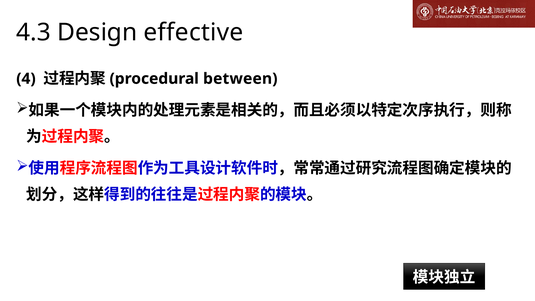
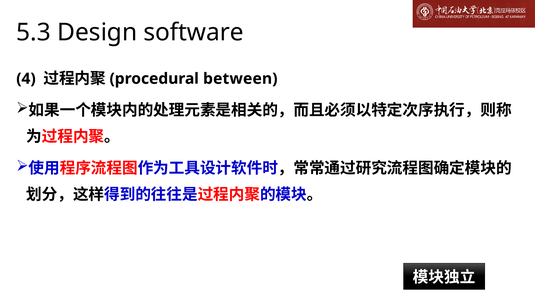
4.3: 4.3 -> 5.3 (34, 32)
effective: effective -> software (194, 32)
